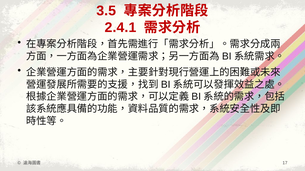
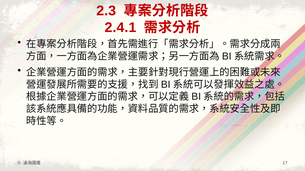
3.5: 3.5 -> 2.3 (106, 11)
